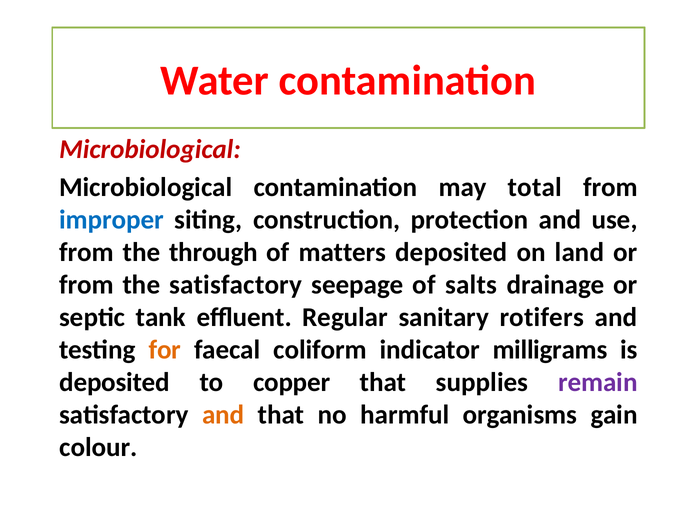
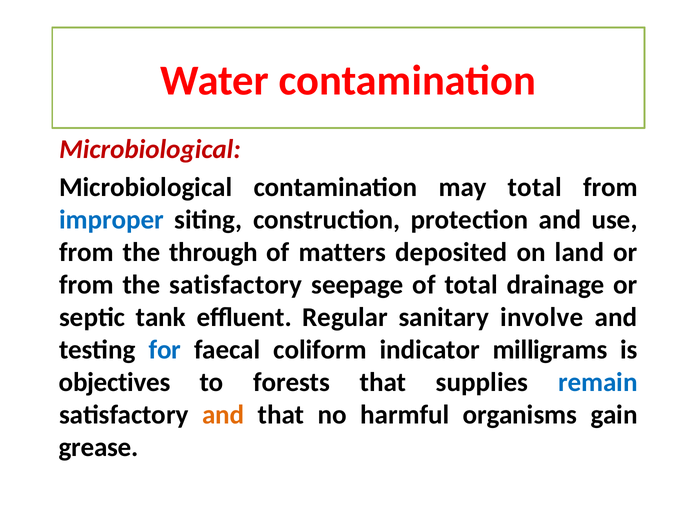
of salts: salts -> total (471, 285)
rotifers: rotifers -> involve (542, 317)
for colour: orange -> blue (165, 350)
deposited: deposited -> objectives (115, 382)
copper: copper -> forests (292, 382)
remain colour: purple -> blue (598, 382)
colour: colour -> grease (99, 447)
